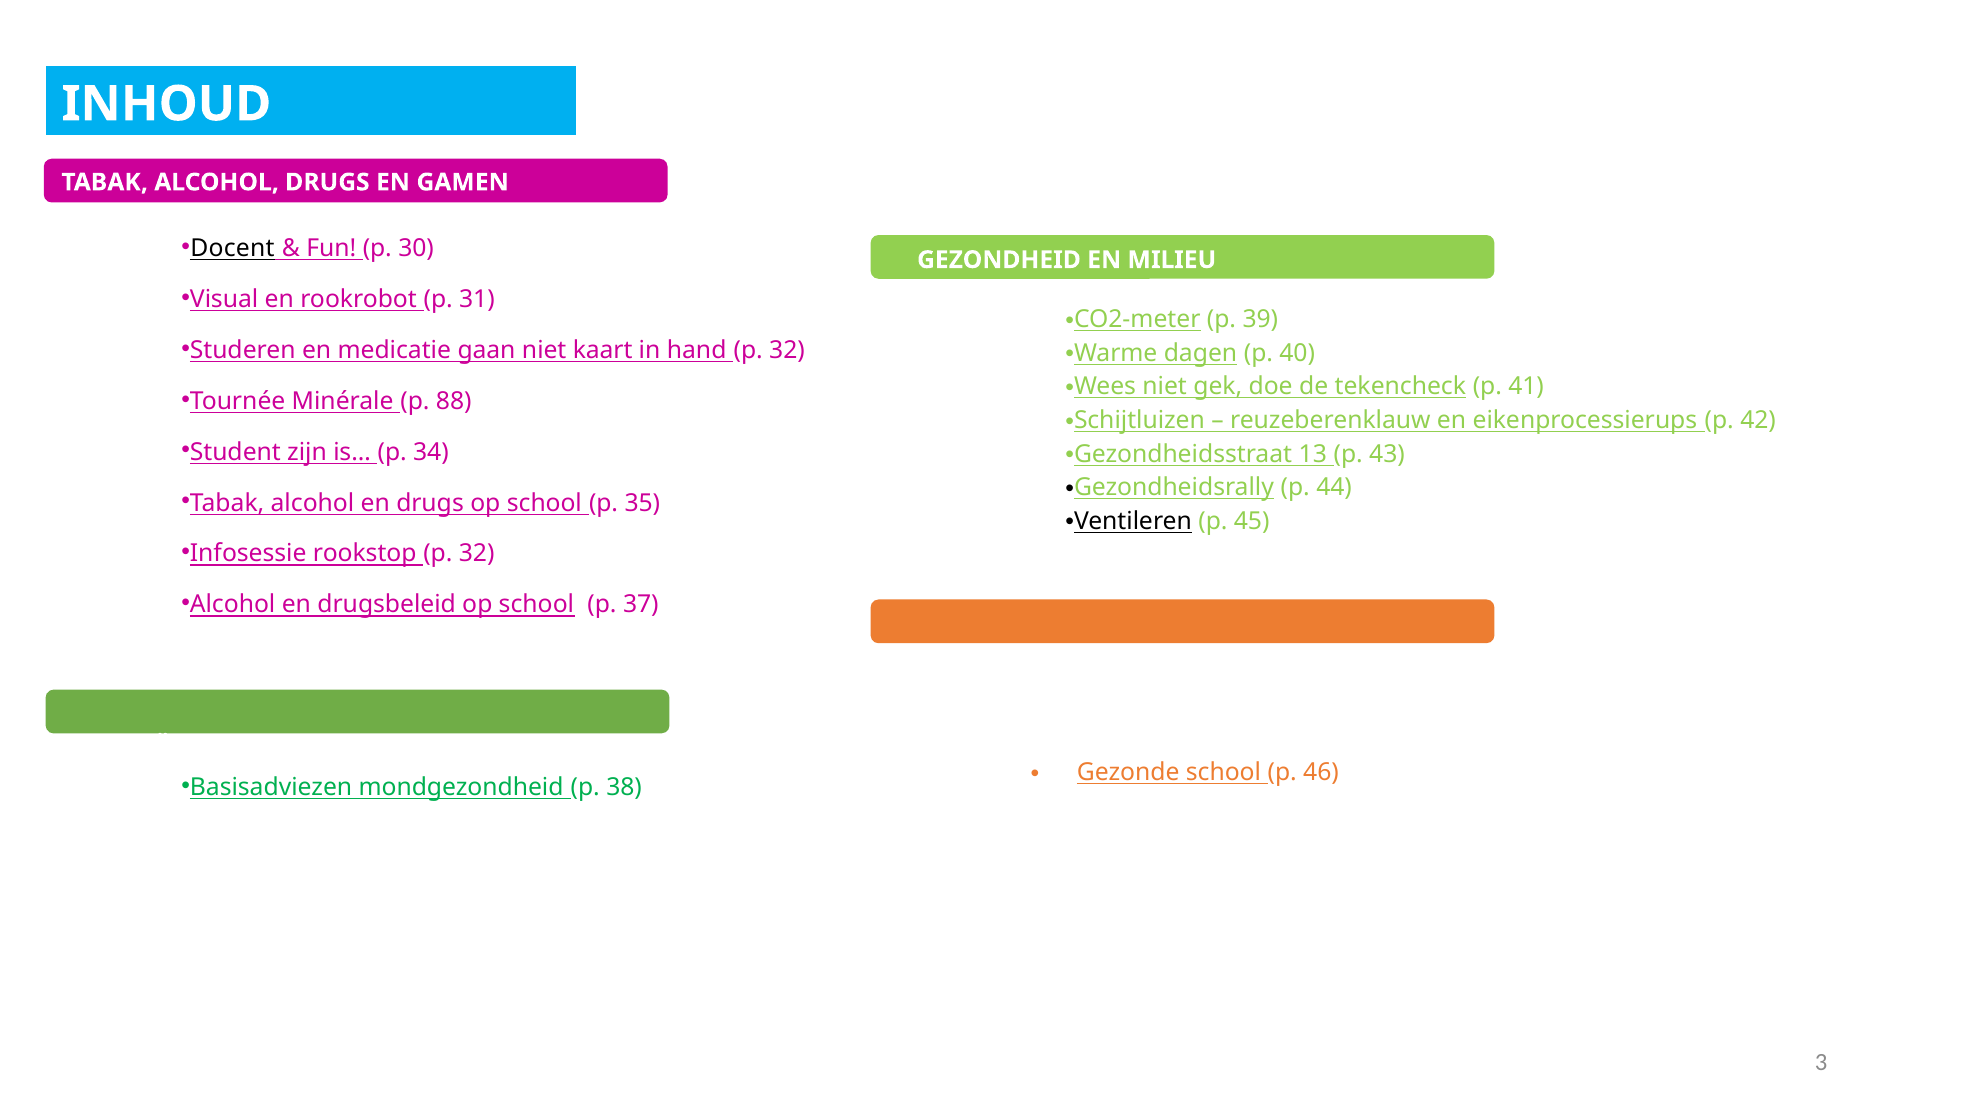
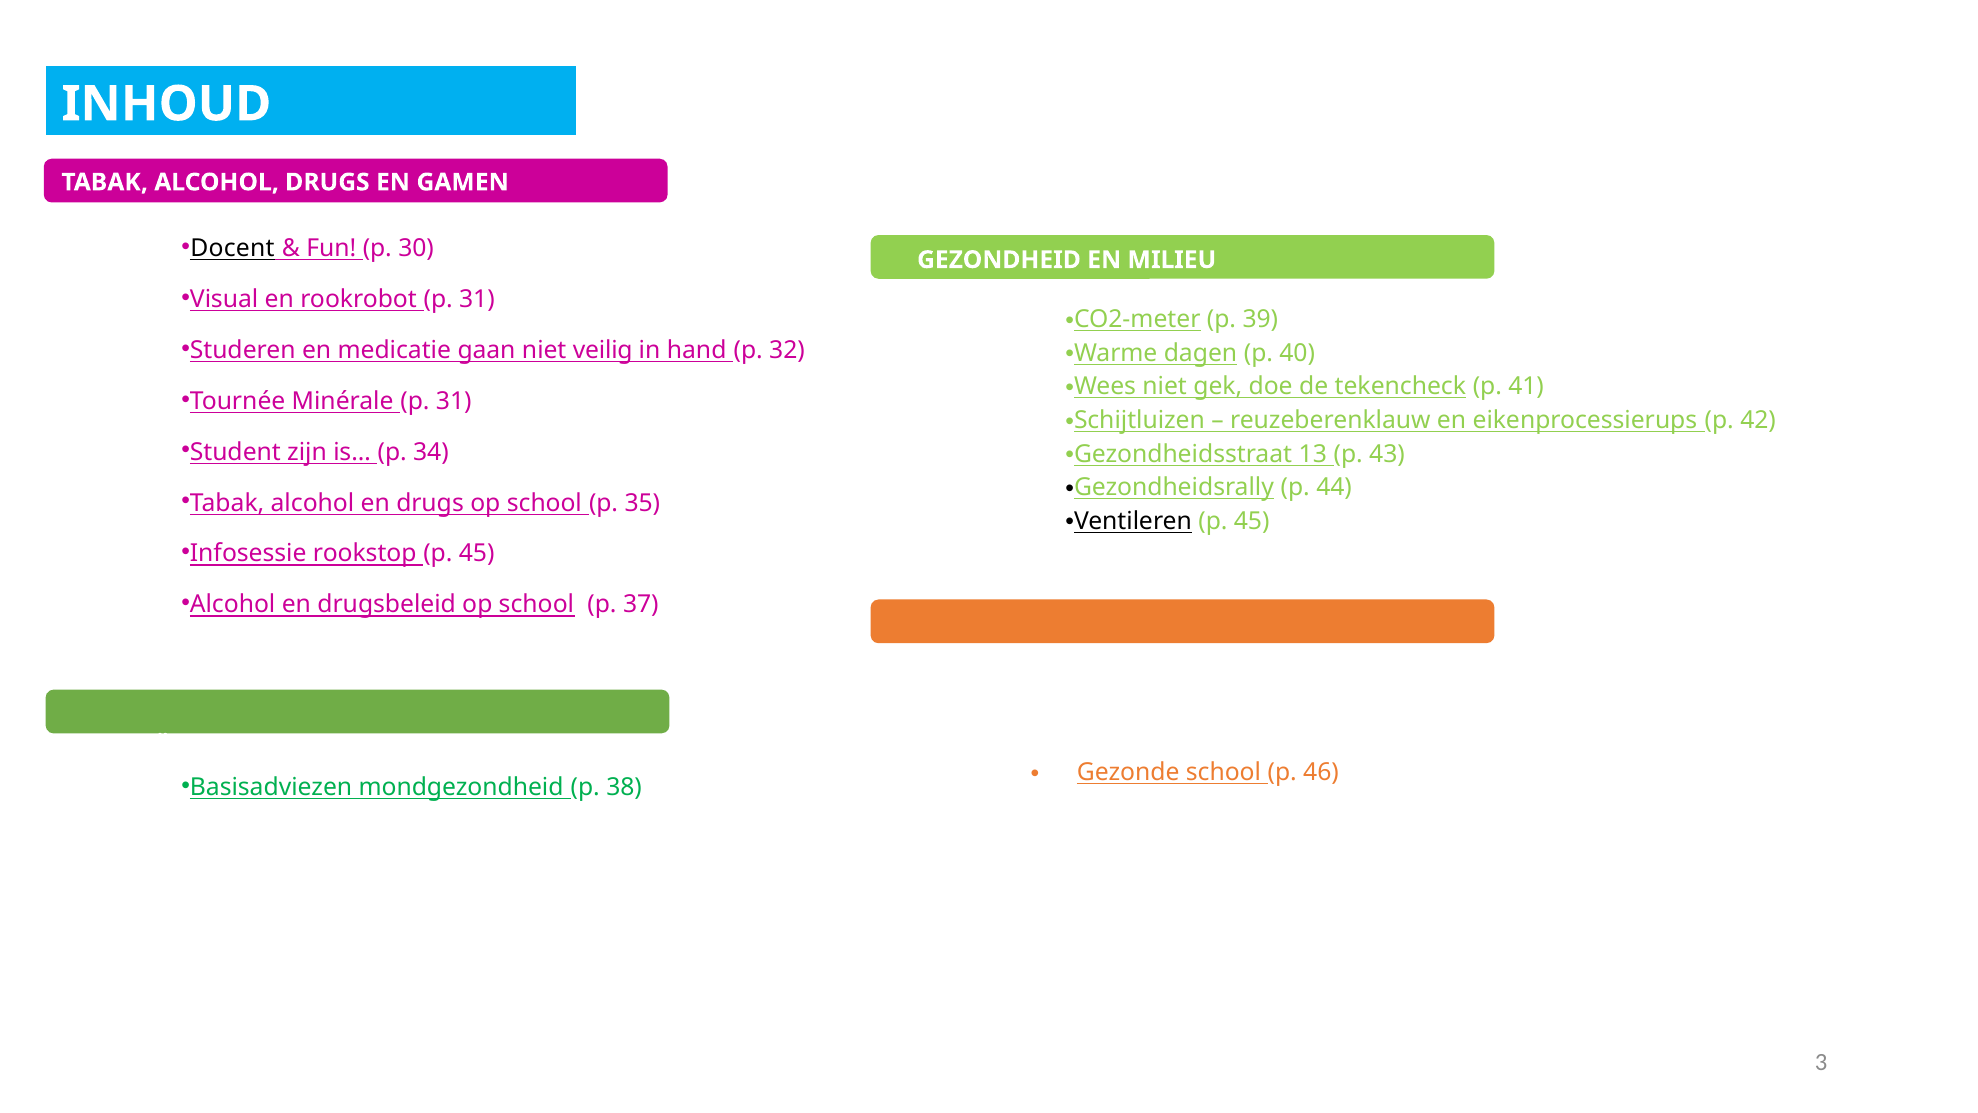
kaart: kaart -> veilig (603, 350)
Minérale p 88: 88 -> 31 (454, 401)
rookstop p 32: 32 -> 45 (477, 554)
